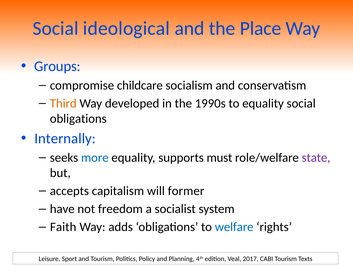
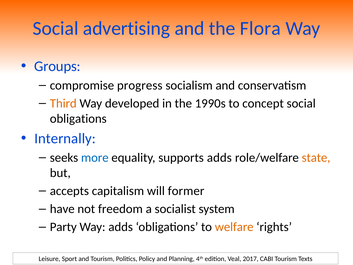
ideological: ideological -> advertising (127, 28)
Place: Place -> Flora (260, 28)
childcare: childcare -> progress (140, 85)
to equality: equality -> concept (263, 103)
supports must: must -> adds (219, 157)
state colour: purple -> orange (316, 157)
Faith: Faith -> Party (63, 227)
welfare colour: blue -> orange (234, 227)
